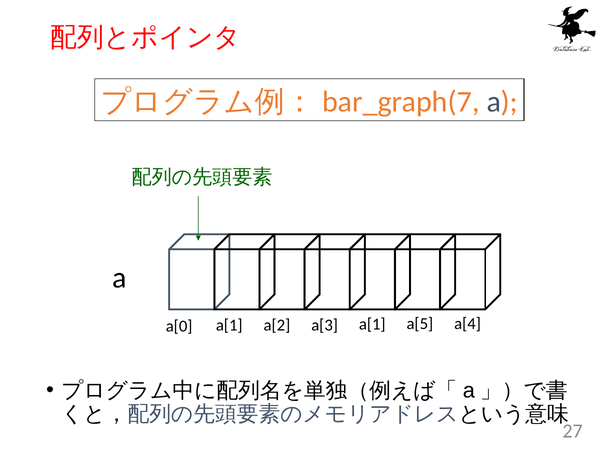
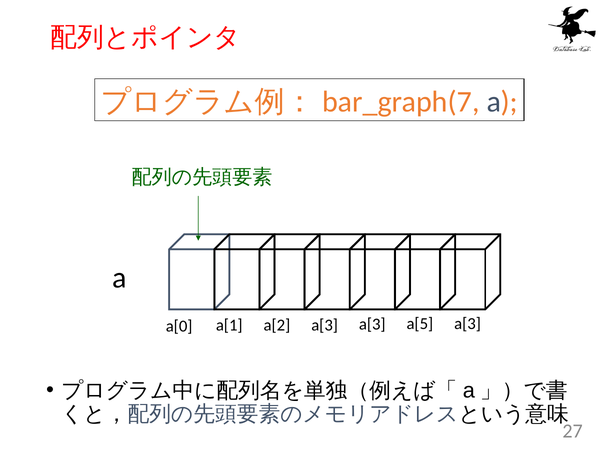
a[3 a[1: a[1 -> a[3 (372, 325)
a[5 a[4: a[4 -> a[3 (468, 324)
